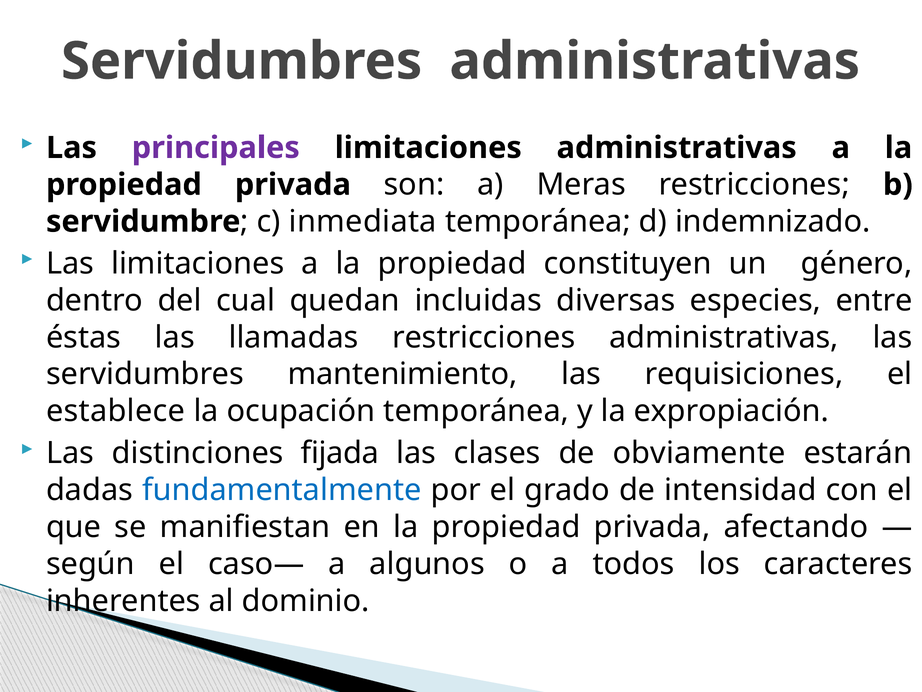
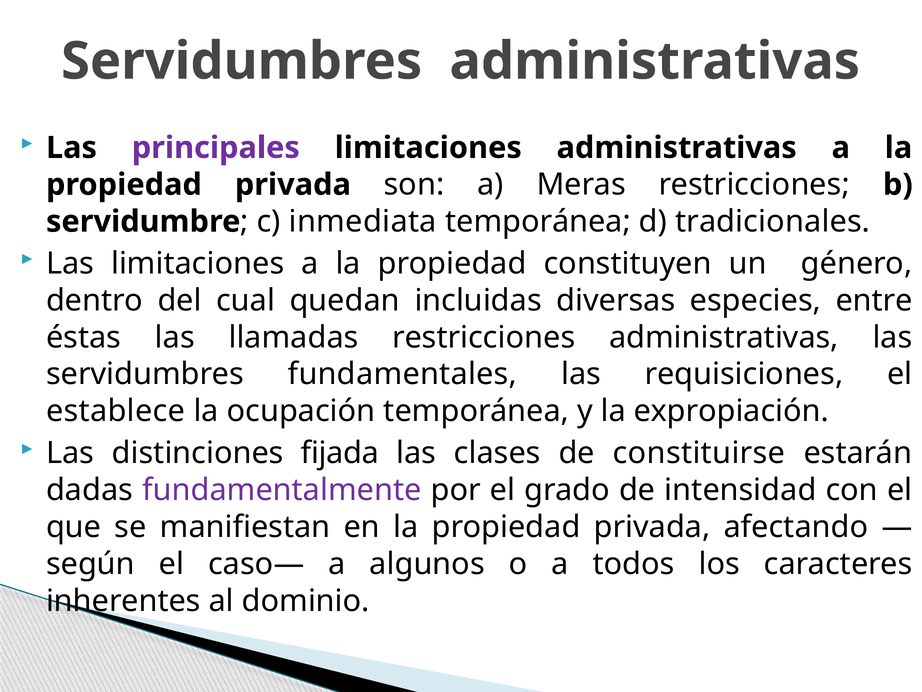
indemnizado: indemnizado -> tradicionales (773, 221)
mantenimiento: mantenimiento -> fundamentales (402, 374)
obviamente: obviamente -> constituirse (699, 453)
fundamentalmente colour: blue -> purple (282, 490)
